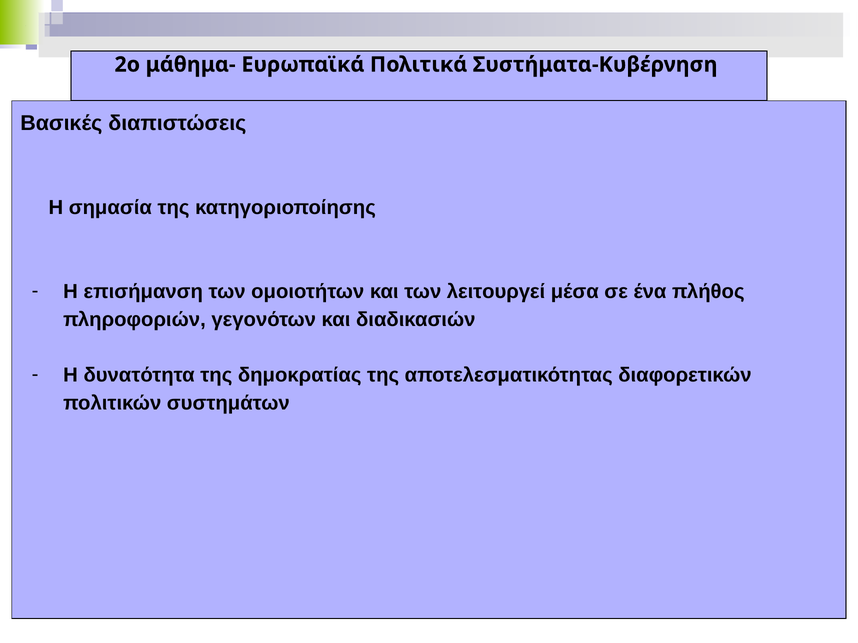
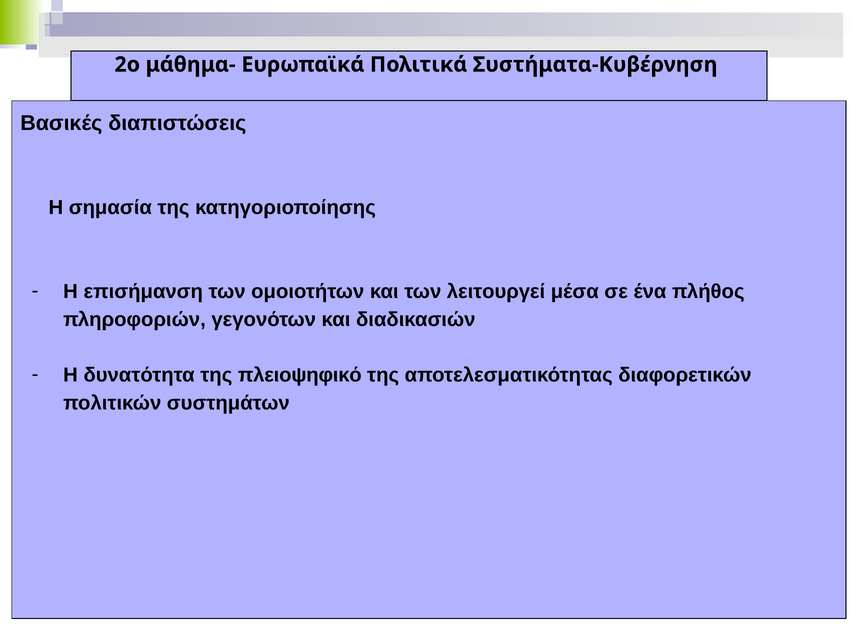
δημοκρατίας: δημοκρατίας -> πλειοψηφικό (300, 376)
